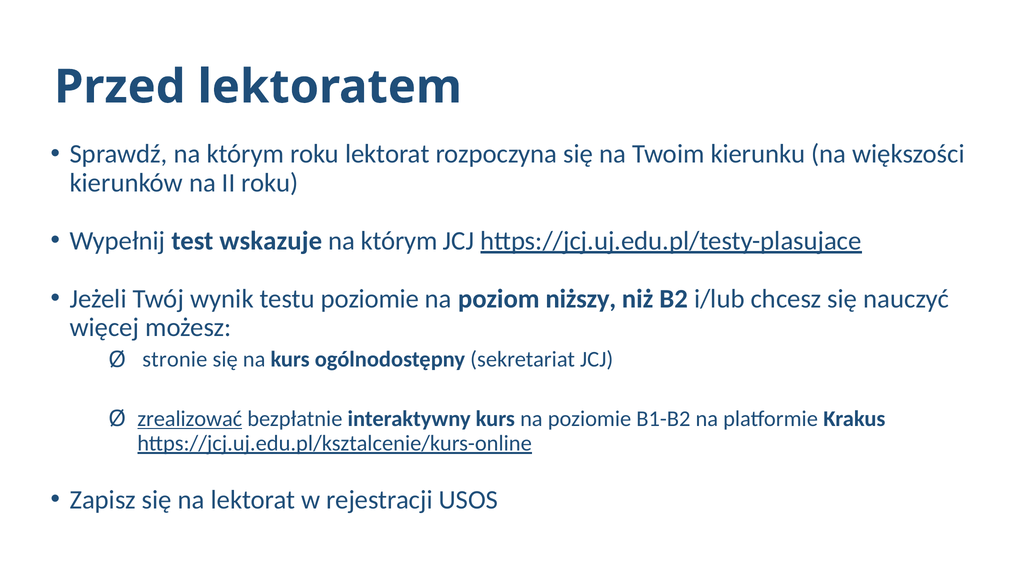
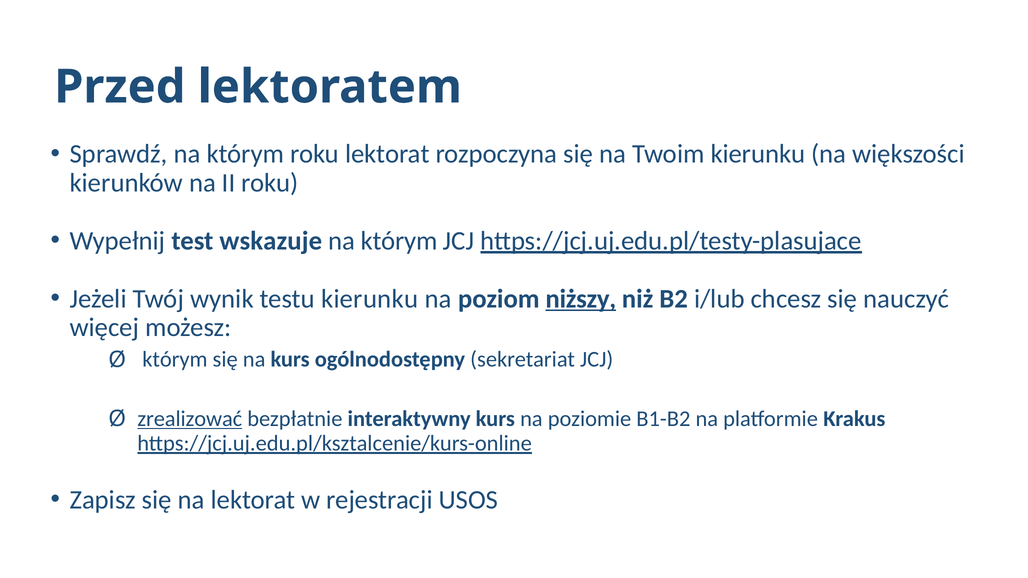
testu poziomie: poziomie -> kierunku (370, 299)
niższy underline: none -> present (581, 299)
stronie: stronie -> którym (175, 360)
